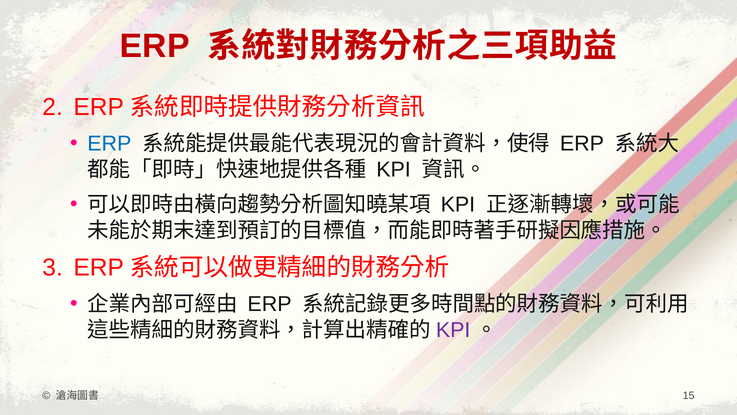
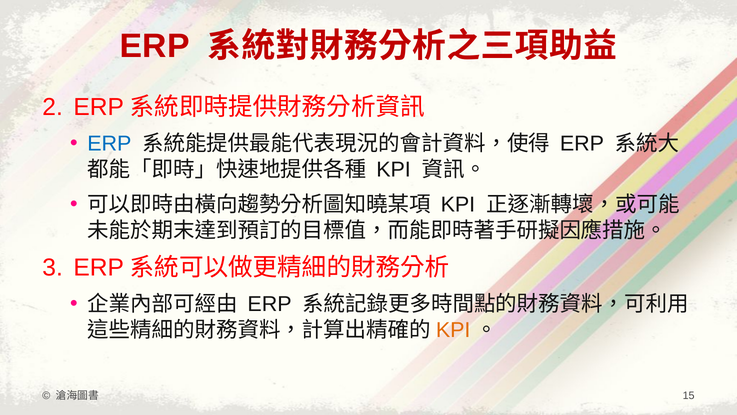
KPI colour: purple -> orange (453, 330)
